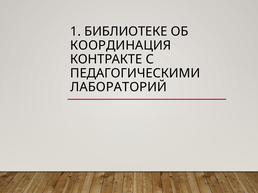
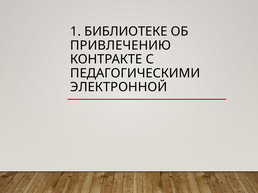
КООРДИНАЦИЯ: КООРДИНАЦИЯ -> ПРИВЛЕЧЕНИЮ (121, 45)
ЛАБОРАТОРИЙ: ЛАБОРАТОРИЙ -> ЭЛЕКТРОННОЙ (119, 87)
